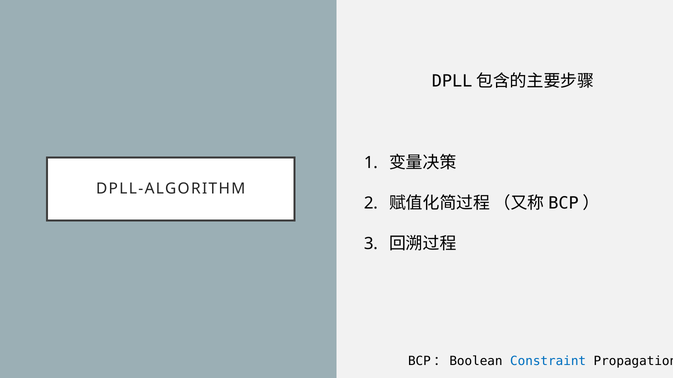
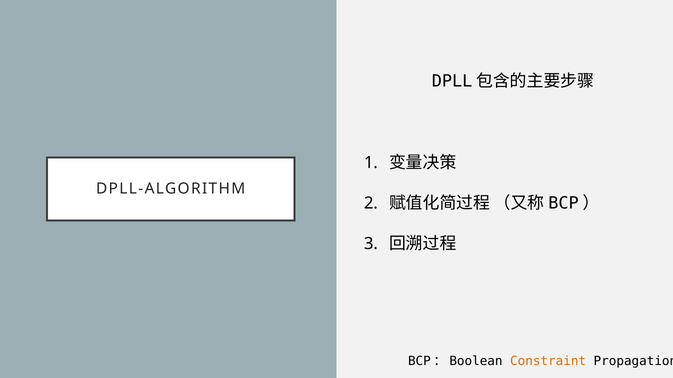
Constraint colour: blue -> orange (548, 362)
